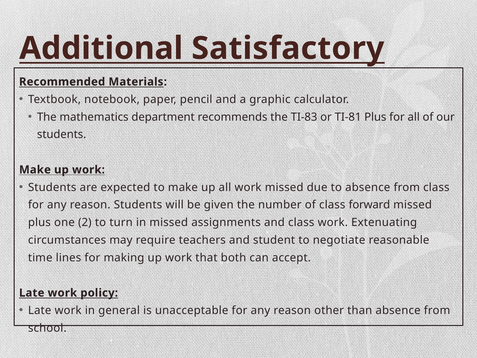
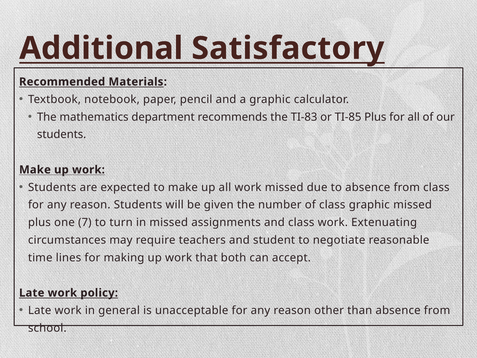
TI-81: TI-81 -> TI-85 (348, 117)
class forward: forward -> graphic (369, 205)
2: 2 -> 7 (85, 222)
